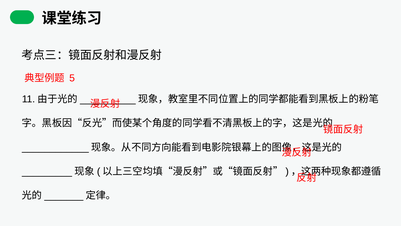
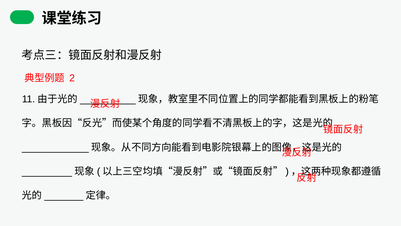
5: 5 -> 2 (72, 78)
